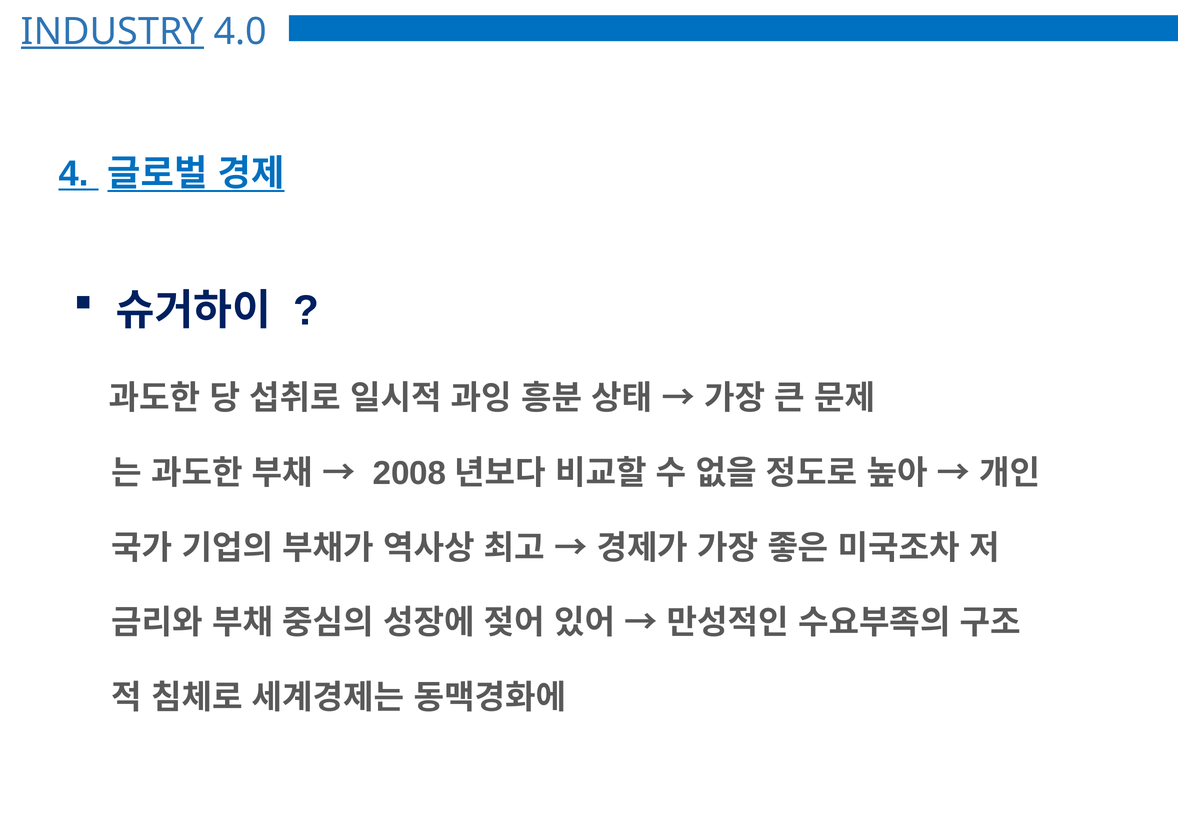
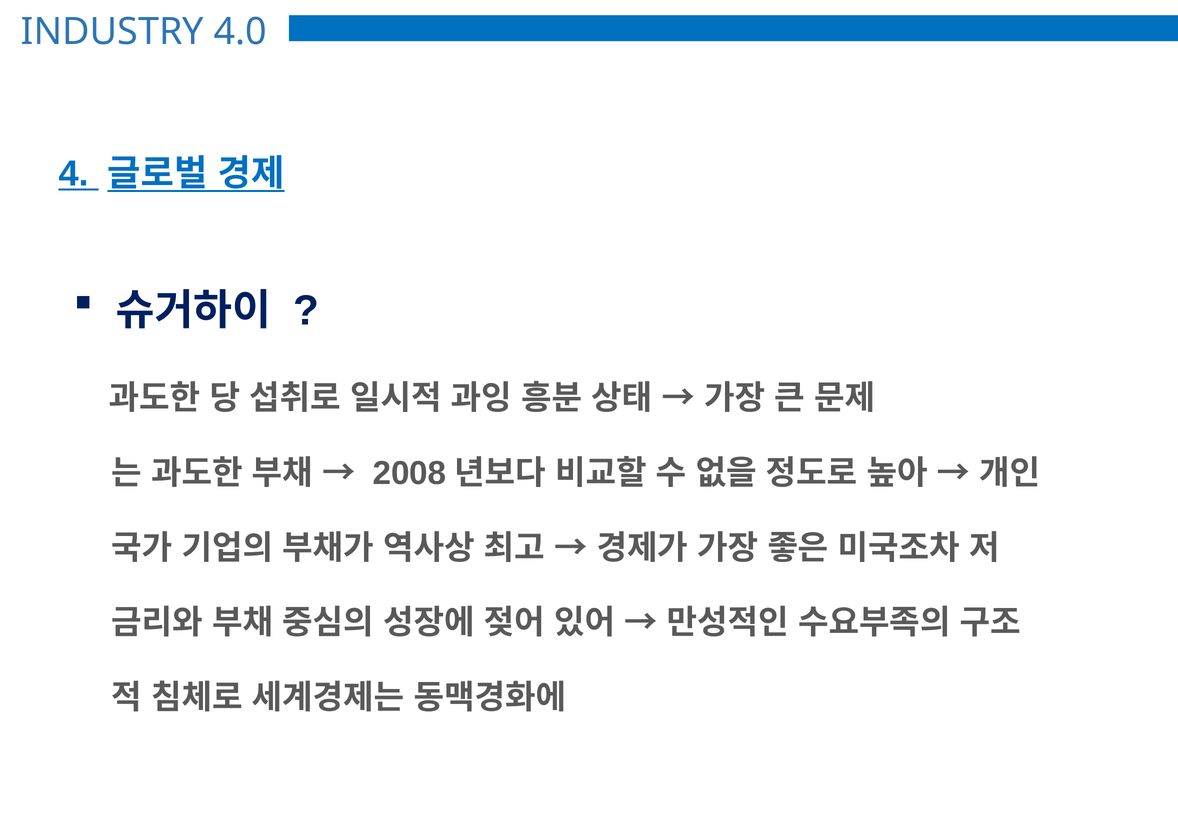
INDUSTRY underline: present -> none (112, 32)
